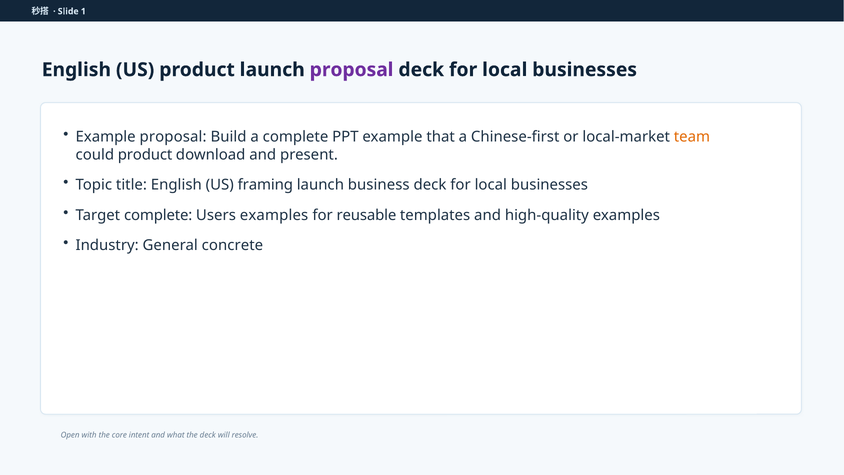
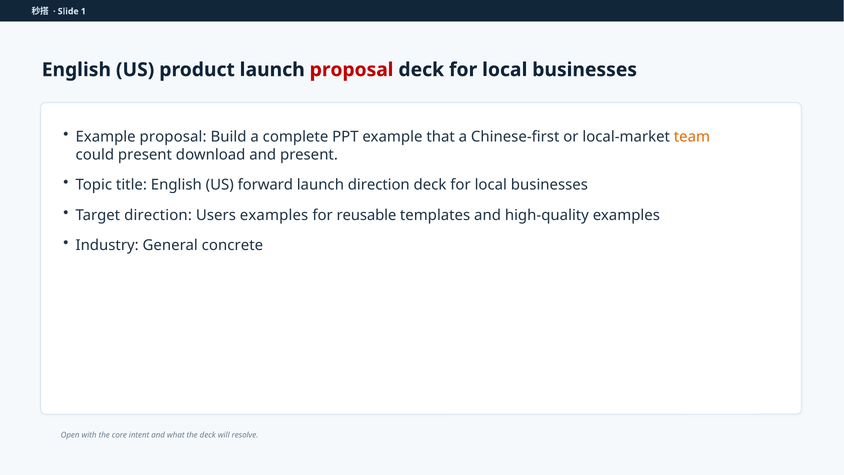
proposal colour: purple -> red (352, 70)
could product: product -> present (145, 155)
framing: framing -> forward (265, 185)
launch business: business -> direction (379, 185)
Target complete: complete -> direction (158, 215)
